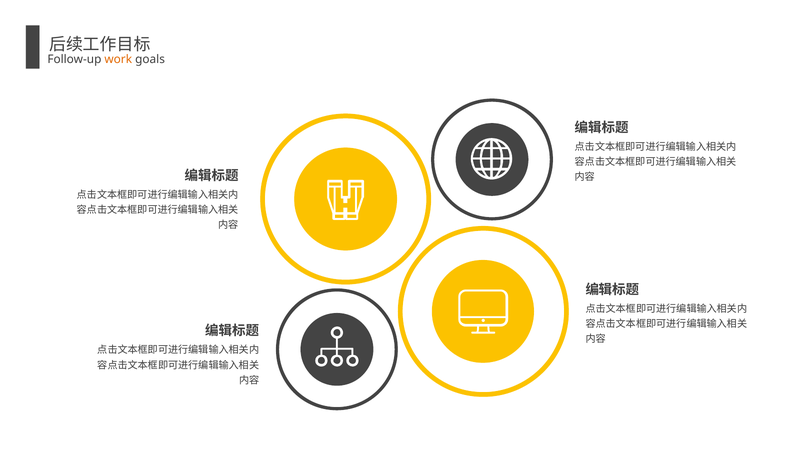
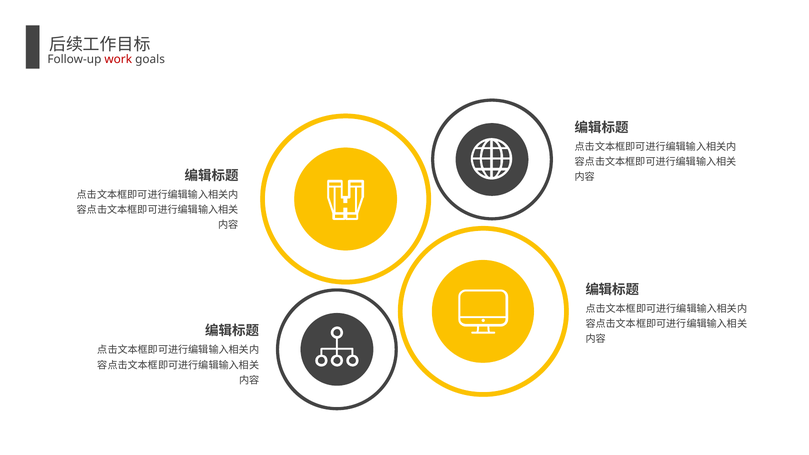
work colour: orange -> red (118, 59)
